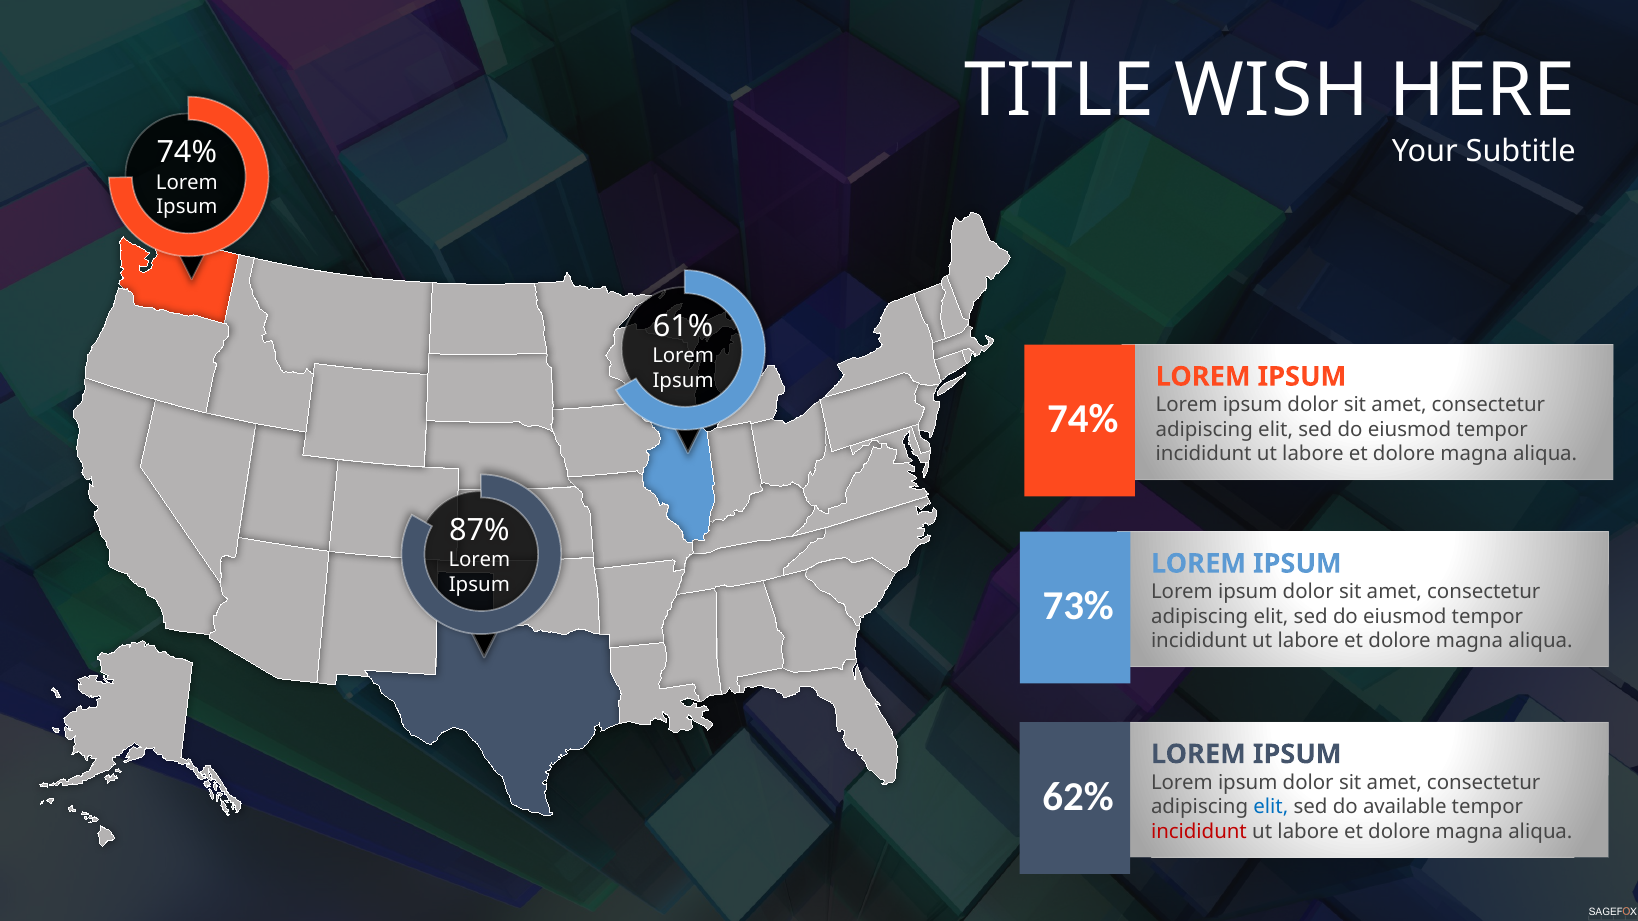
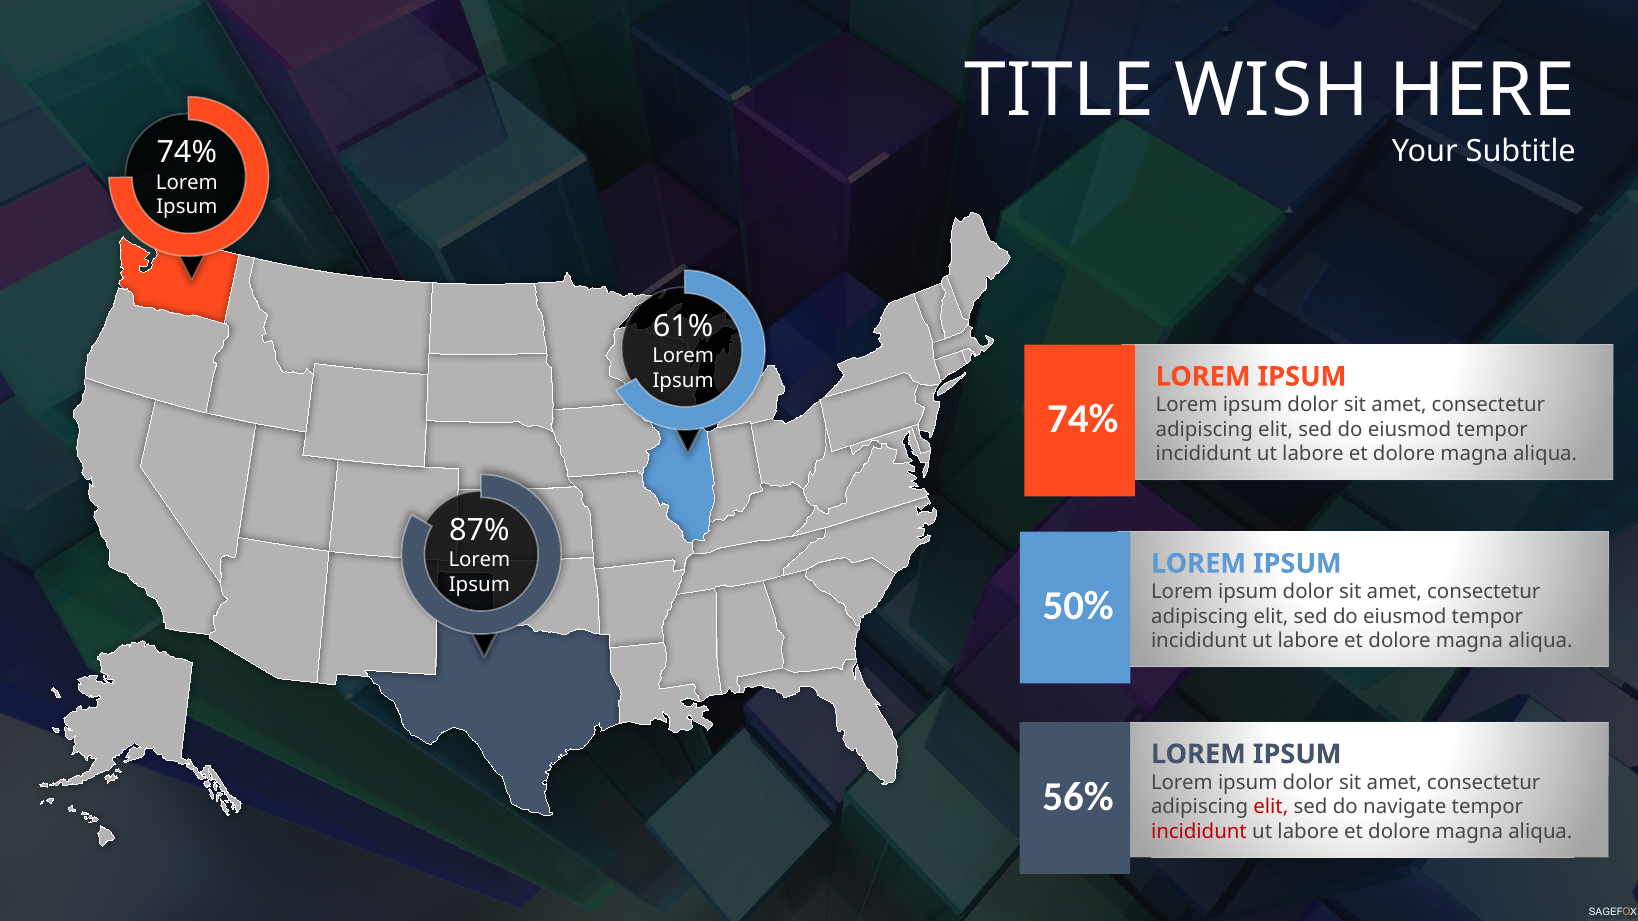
73%: 73% -> 50% (1078, 606)
62%: 62% -> 56% (1078, 797)
elit colour: blue -> red (1271, 807)
available: available -> navigate (1405, 807)
